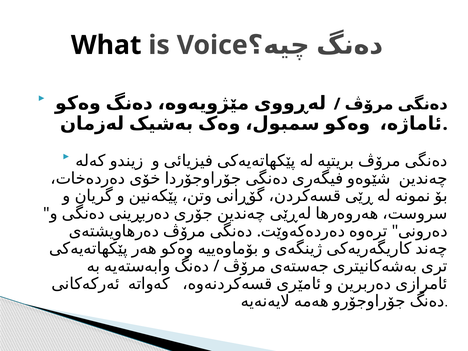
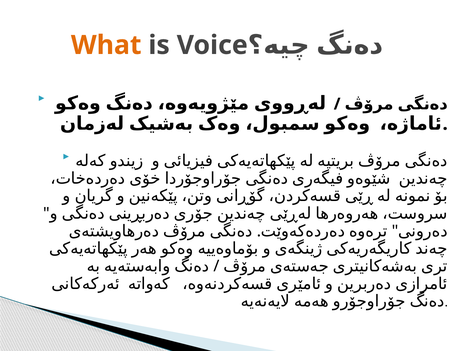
What colour: black -> orange (106, 45)
